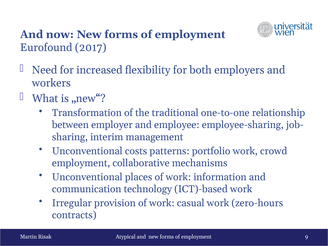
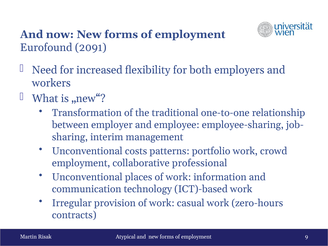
2017: 2017 -> 2091 (91, 48)
mechanisms: mechanisms -> professional (200, 163)
